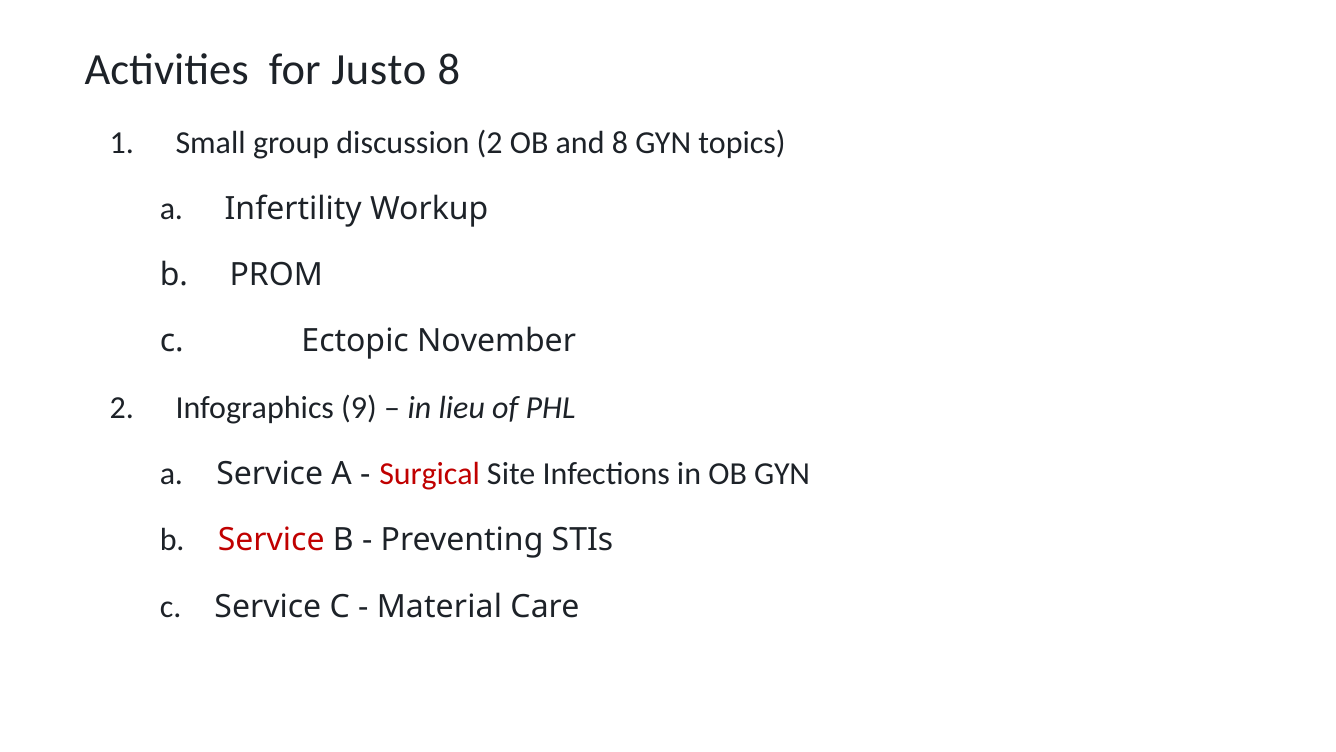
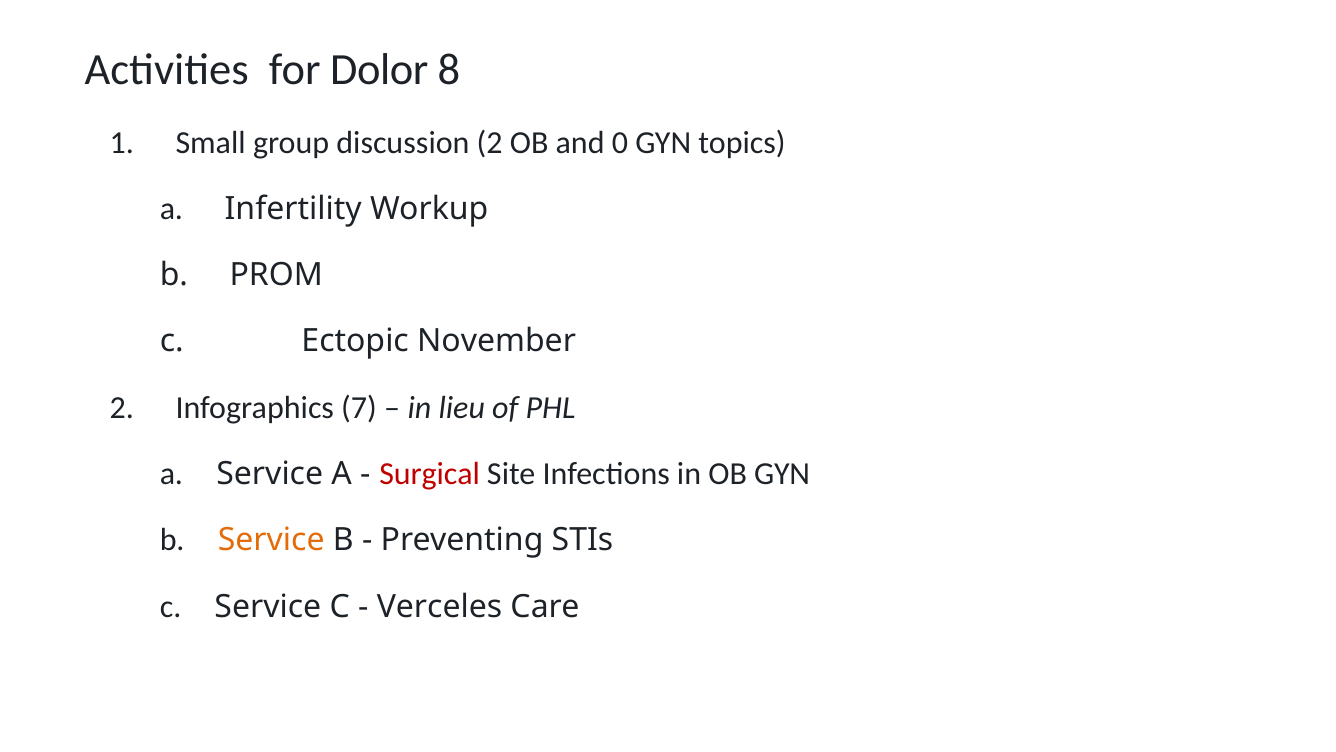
Justo: Justo -> Dolor (379, 70)
and 8: 8 -> 0 (620, 142)
9: 9 -> 7 (359, 407)
Service colour: red -> orange (271, 540)
Material: Material -> Verceles (439, 606)
